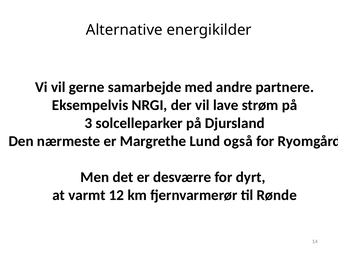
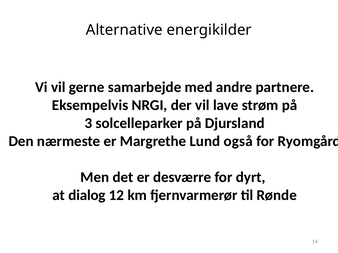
varmt: varmt -> dialog (87, 195)
